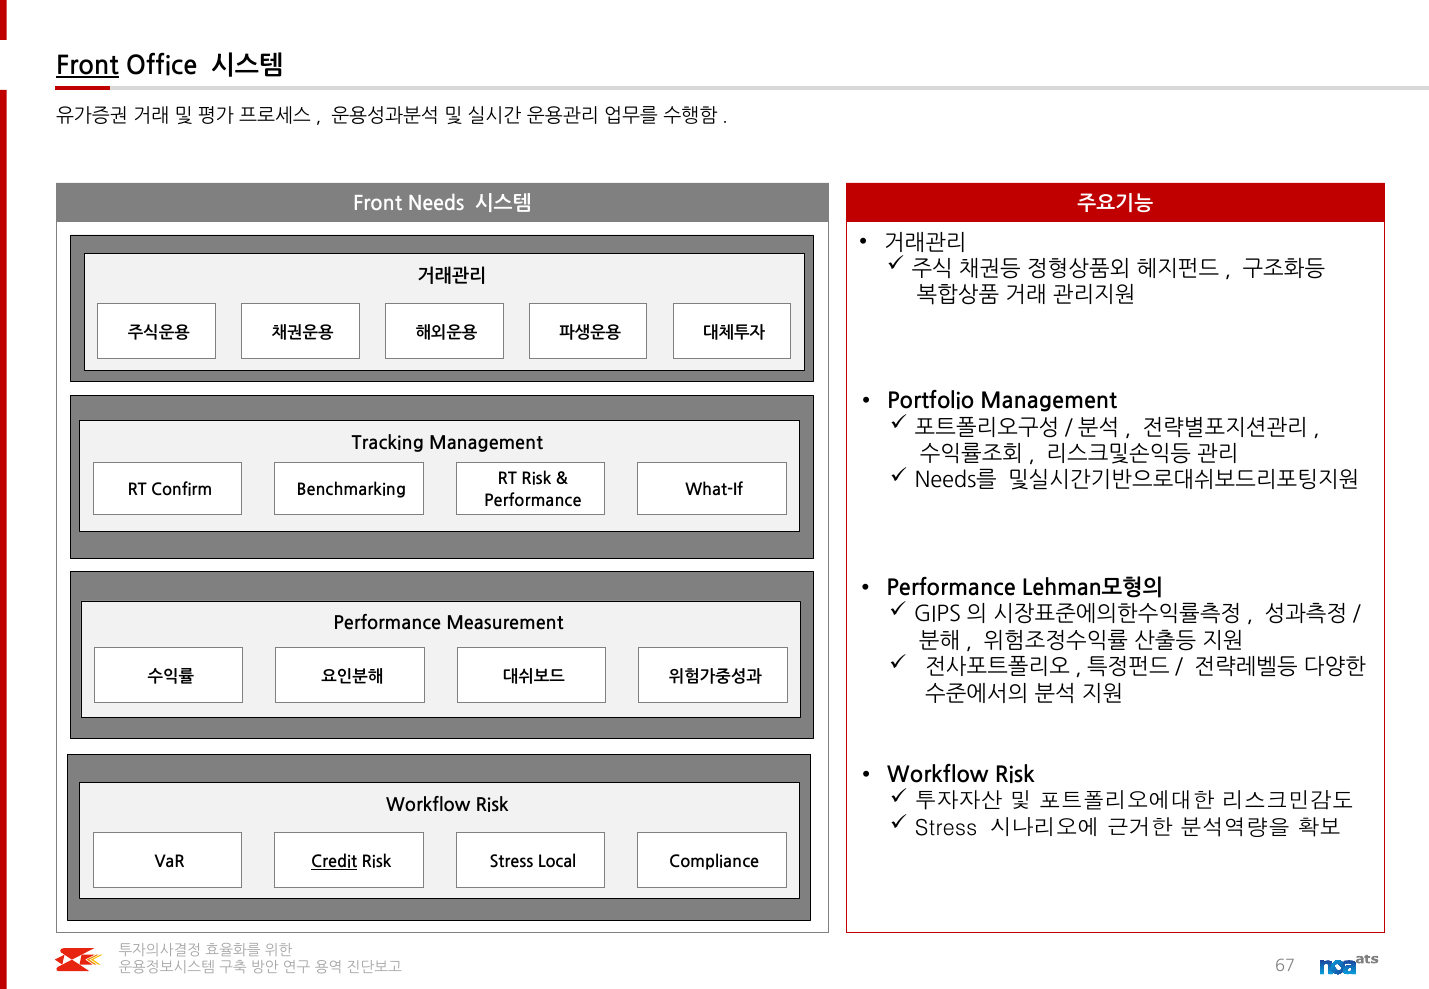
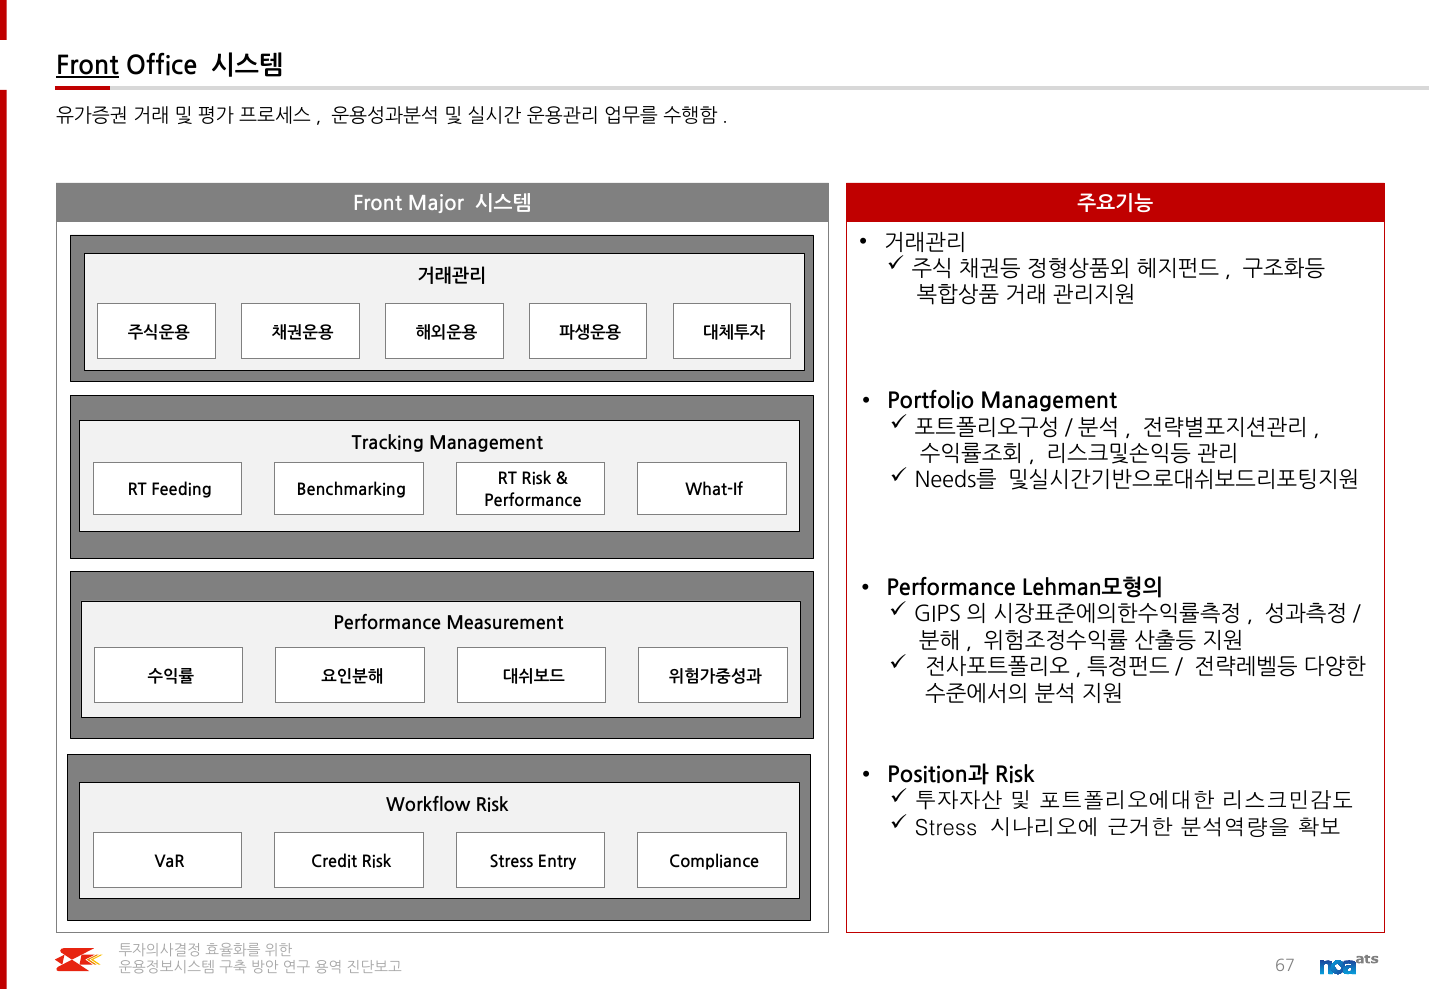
Needs: Needs -> Major (436, 204)
Confirm: Confirm -> Feeding (182, 491)
Workflow: Workflow -> Position과 (938, 776)
Credit underline: present -> none (334, 862)
Local: Local -> Entry (557, 862)
